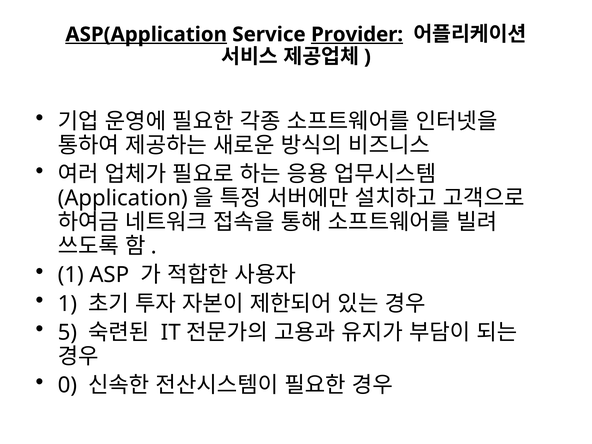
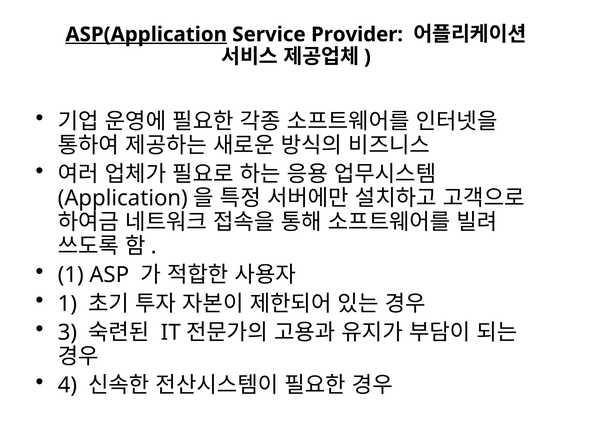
Provider underline: present -> none (357, 34)
5: 5 -> 3 (67, 332)
0: 0 -> 4 (67, 385)
